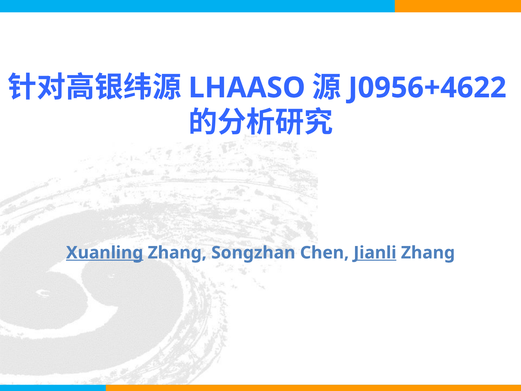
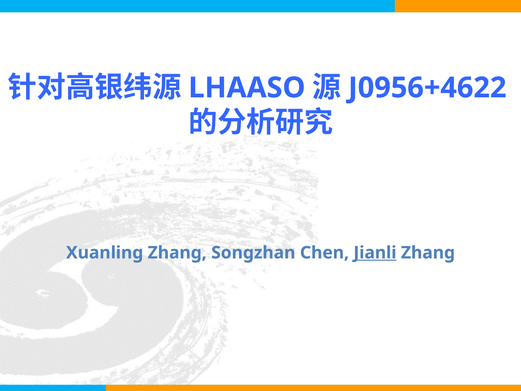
Xuanling underline: present -> none (105, 253)
